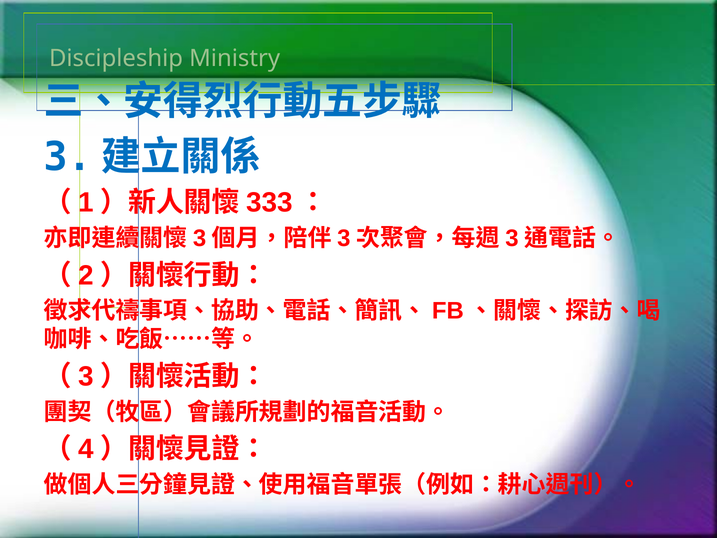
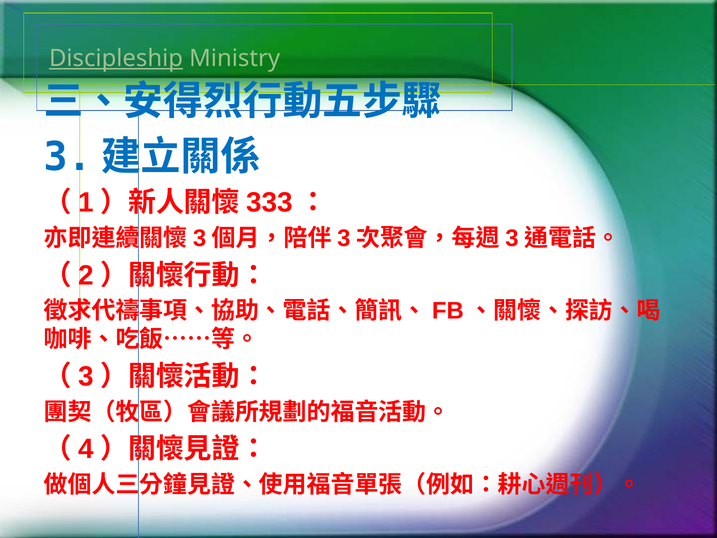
Discipleship underline: none -> present (116, 58)
